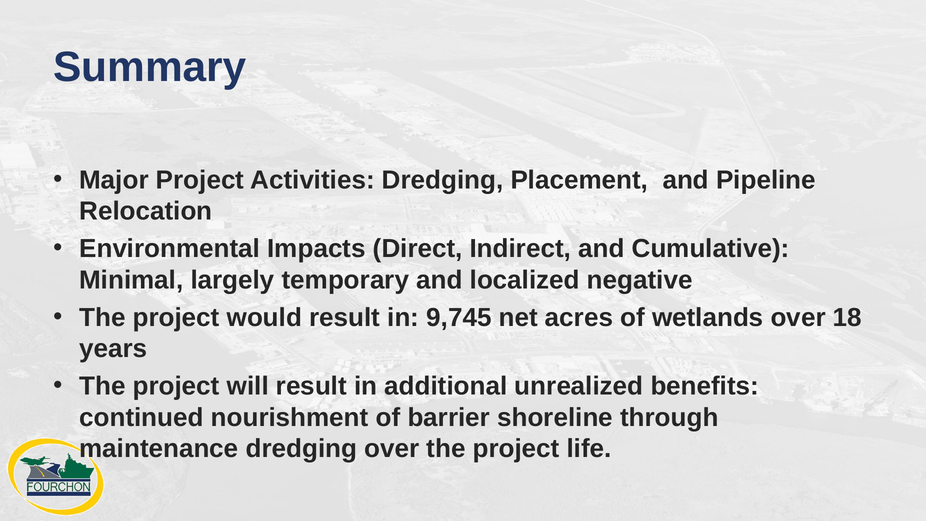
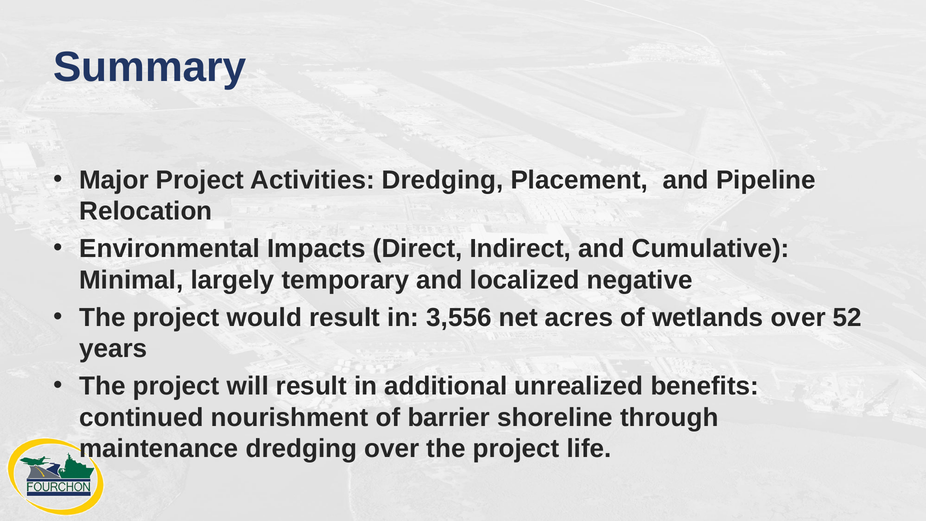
9,745: 9,745 -> 3,556 (459, 317)
18: 18 -> 52 (847, 317)
